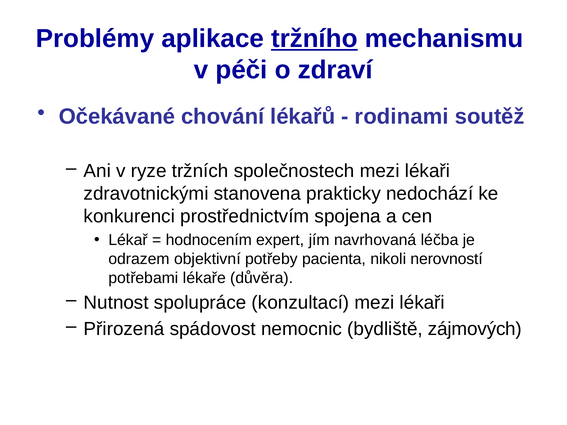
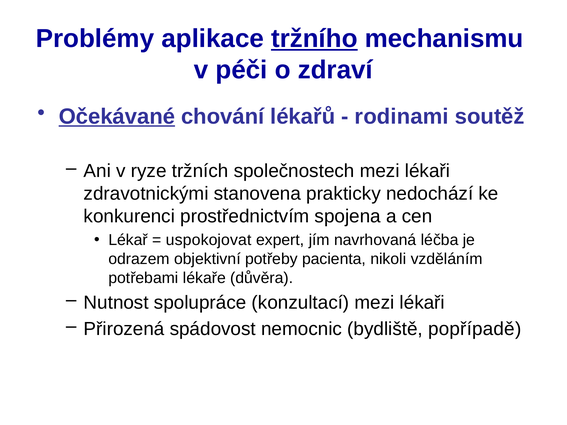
Očekávané underline: none -> present (117, 117)
hodnocením: hodnocením -> uspokojovat (209, 240)
nerovností: nerovností -> vzděláním (447, 259)
zájmových: zájmových -> popřípadě (475, 329)
